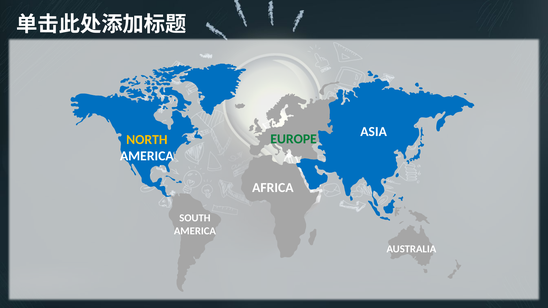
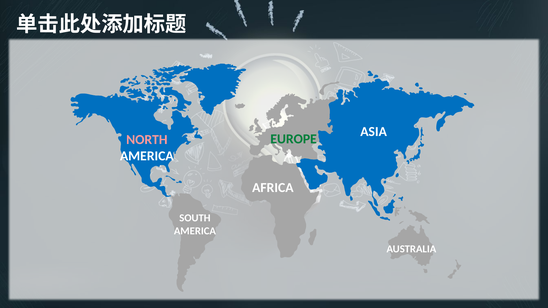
NORTH colour: yellow -> pink (147, 140)
